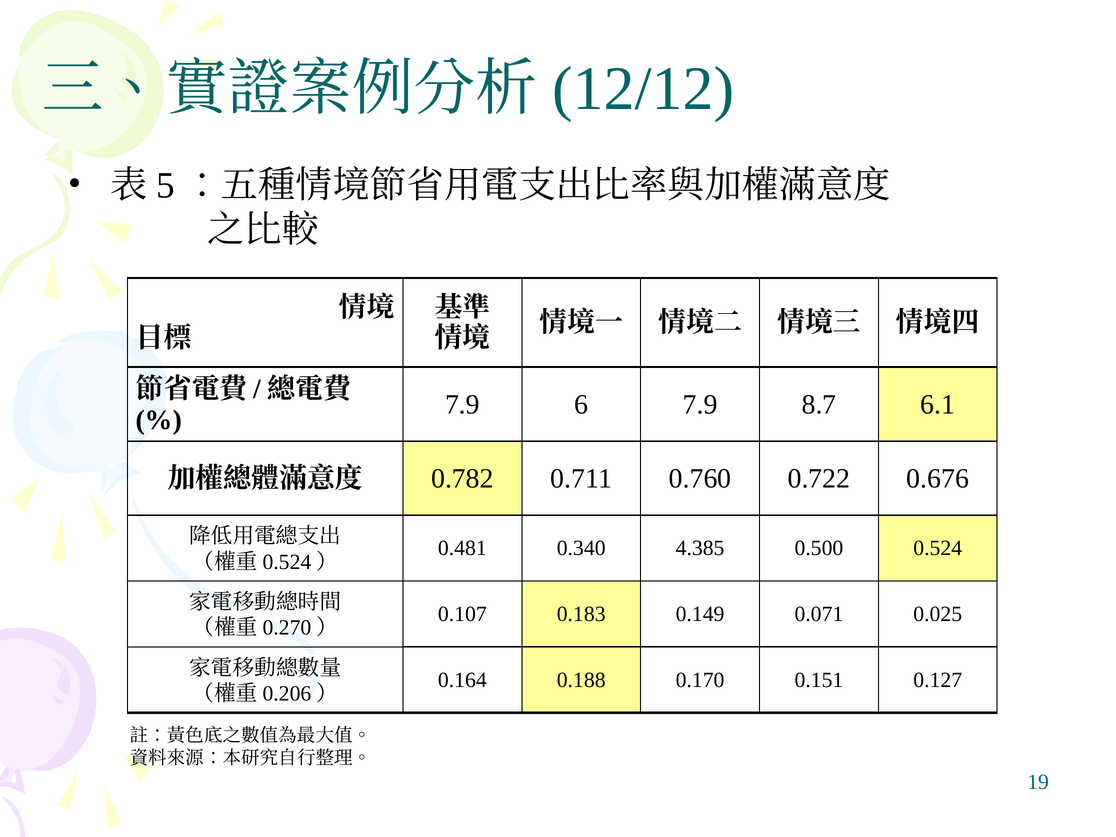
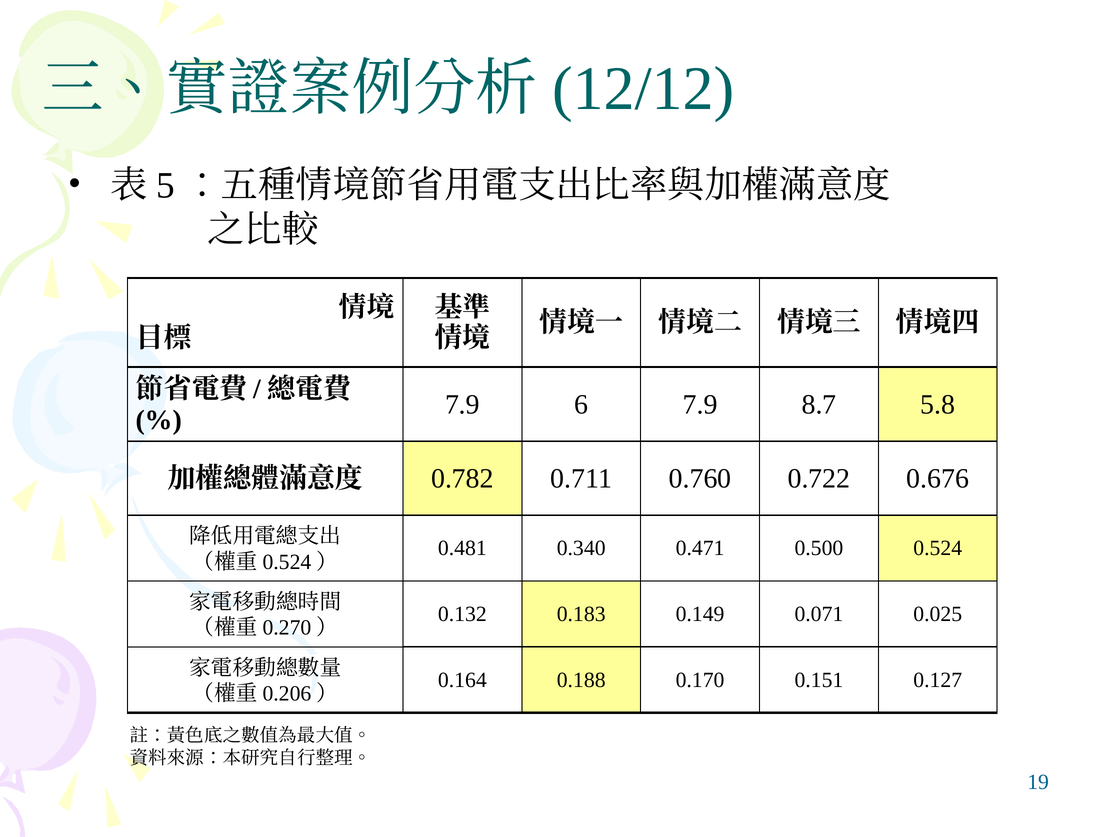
6.1: 6.1 -> 5.8 (938, 404)
4.385: 4.385 -> 0.471 (700, 548)
0.107: 0.107 -> 0.132 (462, 614)
